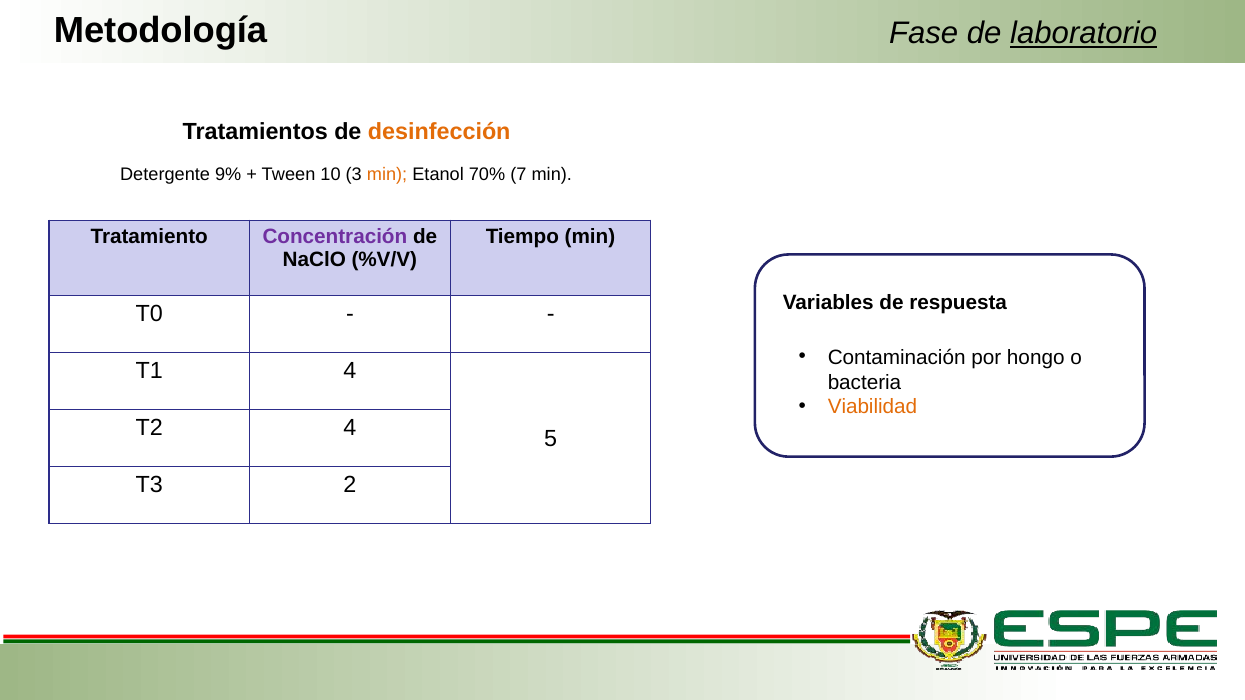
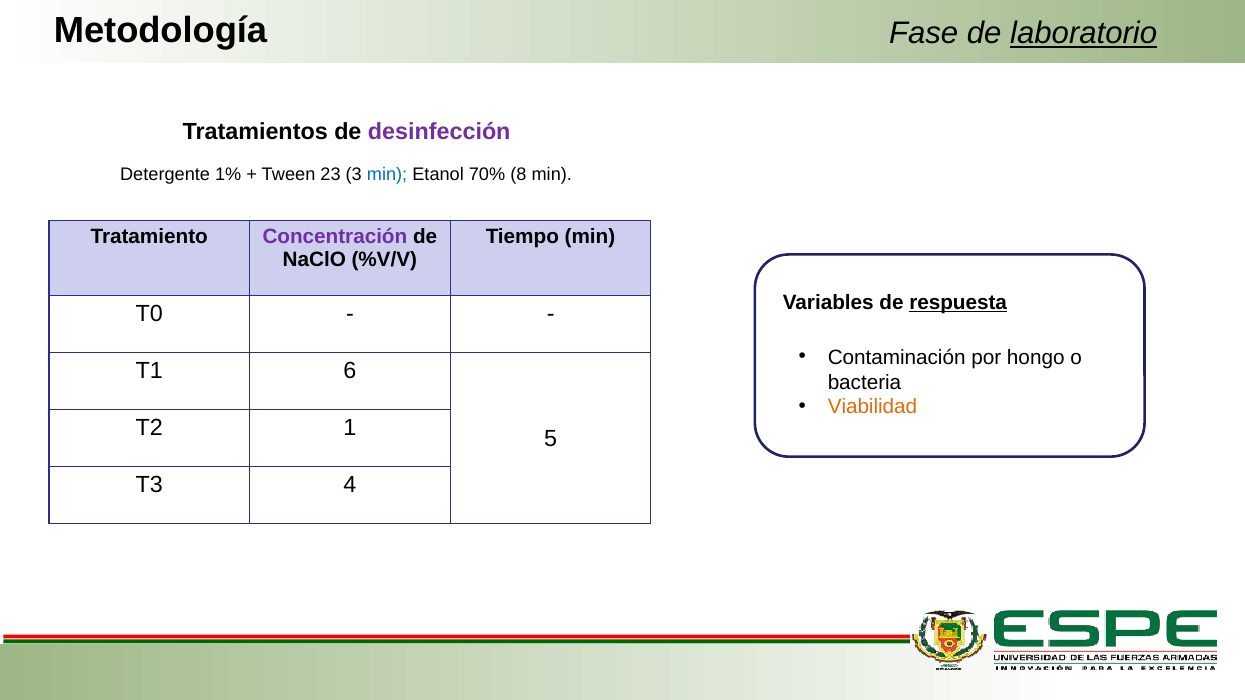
desinfección colour: orange -> purple (439, 132)
9%: 9% -> 1% (228, 174)
10: 10 -> 23 (330, 174)
min colour: orange -> blue (387, 174)
7: 7 -> 8 (518, 174)
respuesta underline: none -> present (958, 302)
T1 4: 4 -> 6 (350, 371)
T2 4: 4 -> 1 (350, 428)
2: 2 -> 4 (350, 485)
